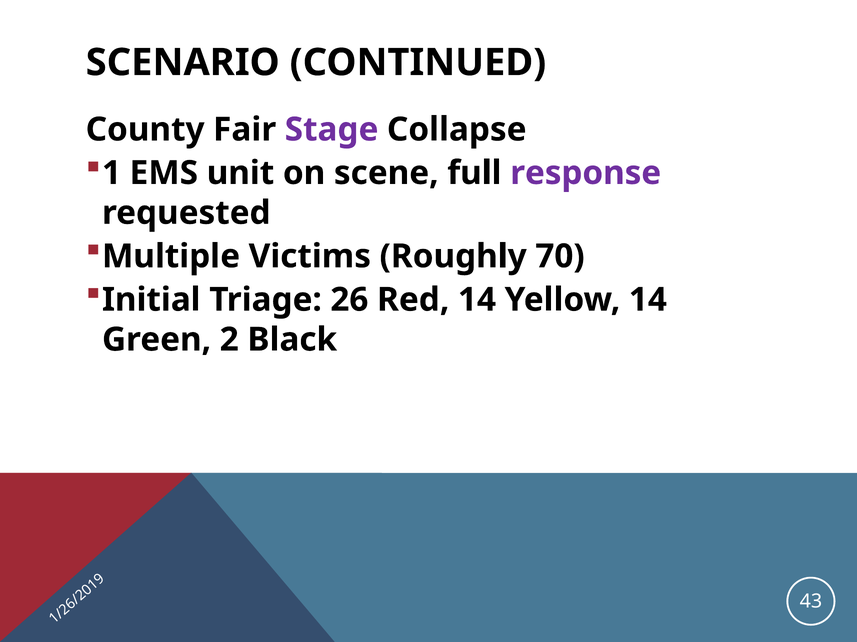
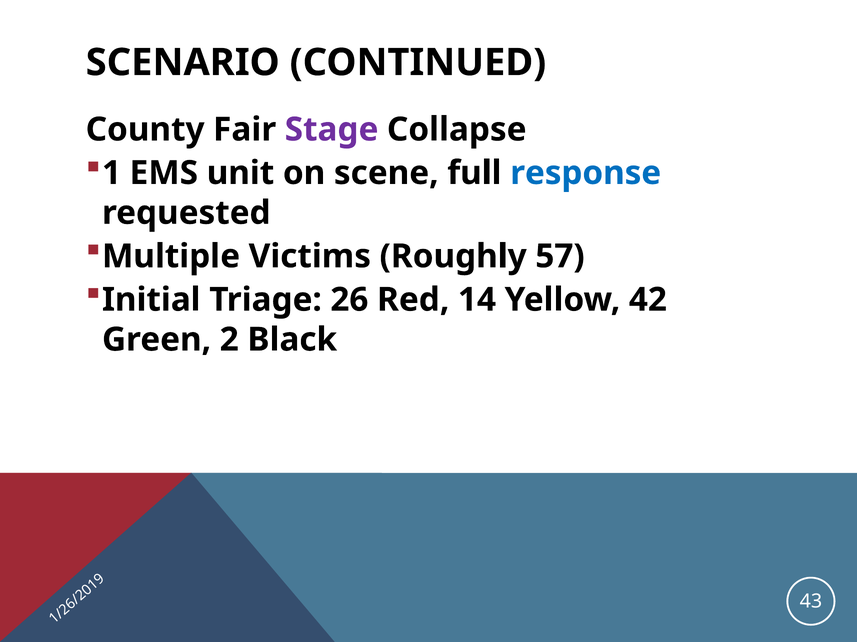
response colour: purple -> blue (586, 173)
70: 70 -> 57 (560, 257)
Yellow 14: 14 -> 42 (648, 300)
